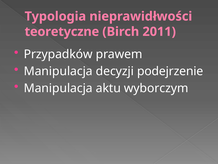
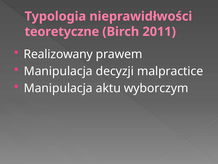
Przypadków: Przypadków -> Realizowany (58, 54)
podejrzenie: podejrzenie -> malpractice (170, 71)
